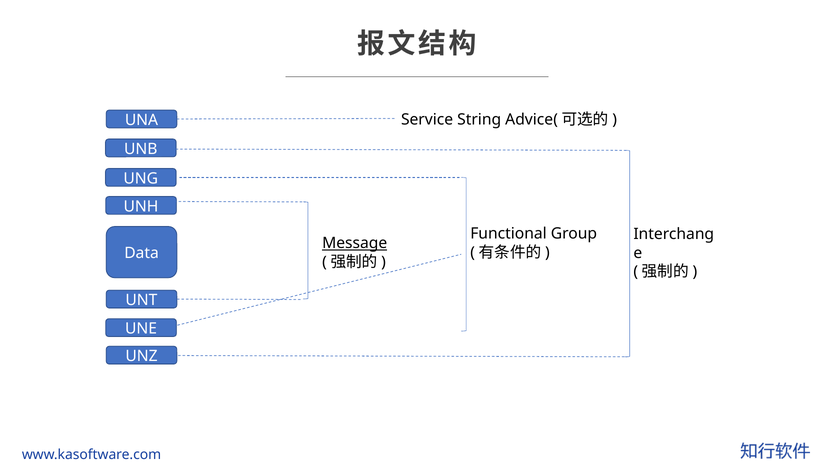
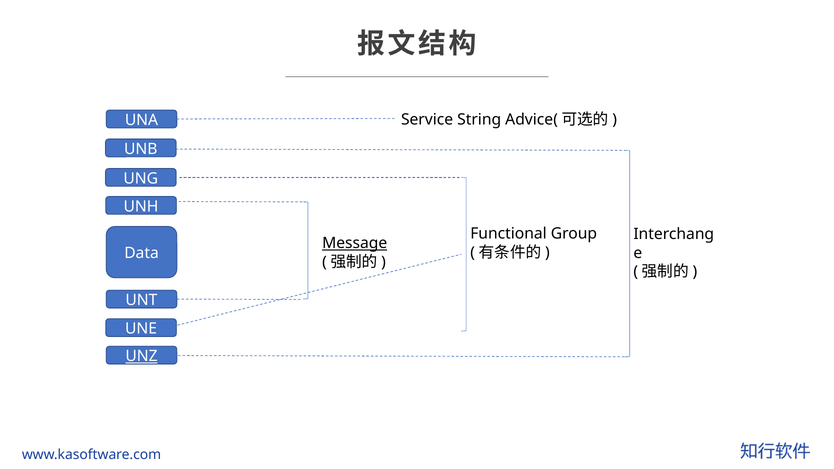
UNZ underline: none -> present (141, 356)
